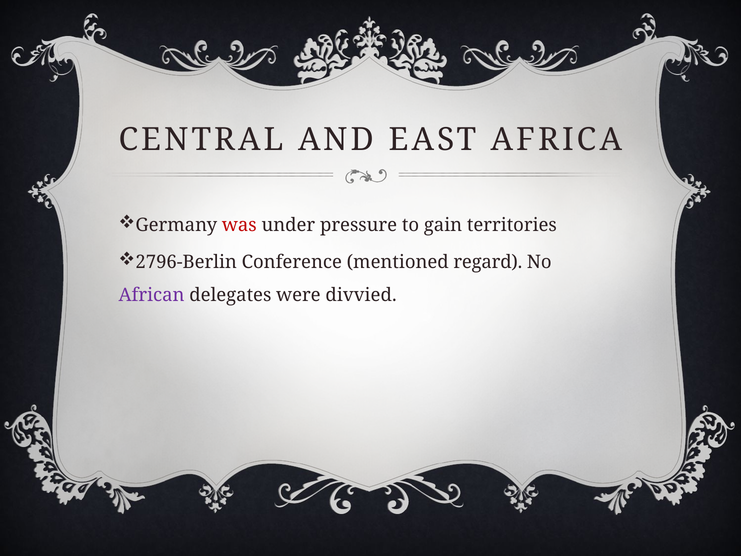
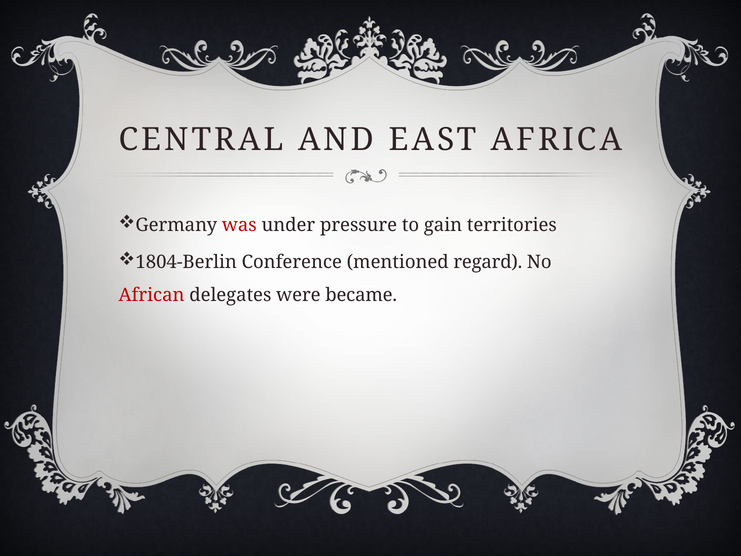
2796-Berlin: 2796-Berlin -> 1804-Berlin (186, 262)
African colour: purple -> red (152, 295)
divvied: divvied -> became (361, 295)
